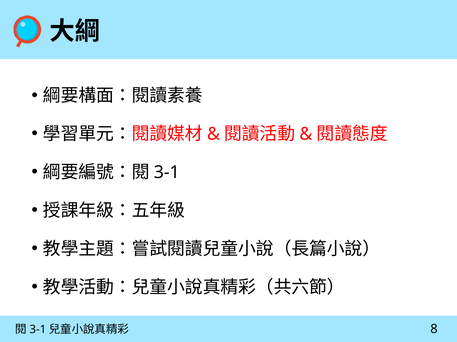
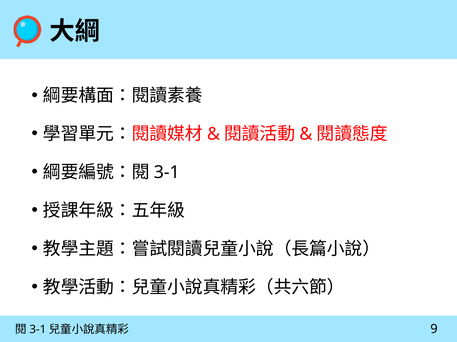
8: 8 -> 9 (434, 330)
